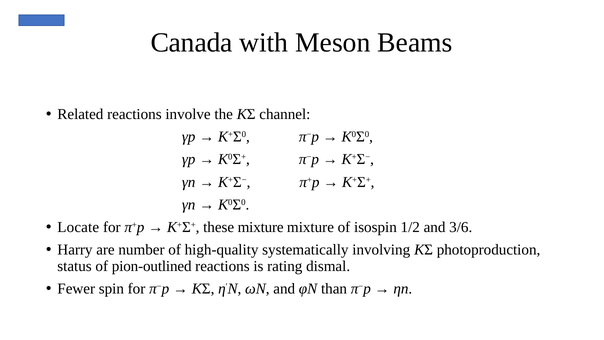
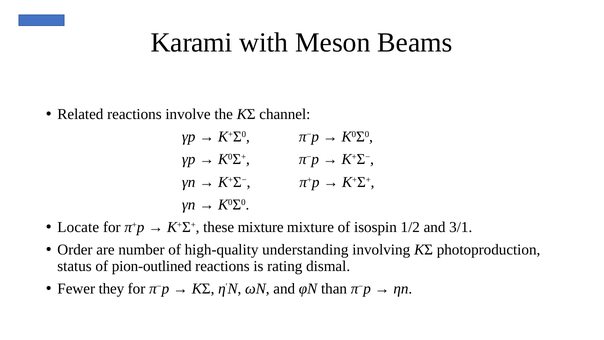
Canada: Canada -> Karami (192, 42)
3/6: 3/6 -> 3/1 (461, 227)
Harry: Harry -> Order (75, 250)
systematically: systematically -> understanding (305, 250)
spin: spin -> they (111, 289)
